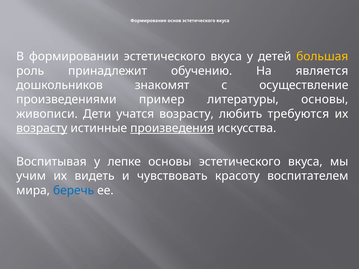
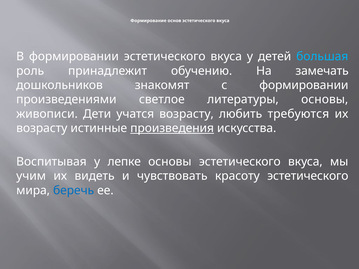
большая colour: yellow -> light blue (322, 57)
является: является -> замечать (322, 71)
с осуществление: осуществление -> формировании (304, 85)
пример: пример -> светлое (162, 100)
возрасту underline: present -> none (42, 128)
красоту воспитателем: воспитателем -> эстетического (308, 176)
